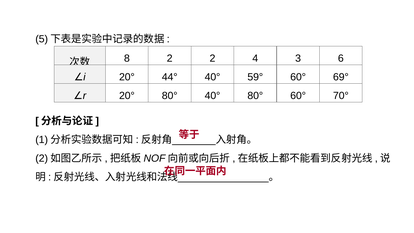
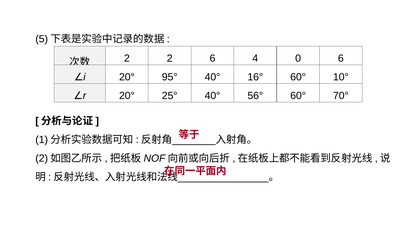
8: 8 -> 2 (127, 58)
2 2: 2 -> 6 (212, 58)
3: 3 -> 0 (298, 58)
44°: 44° -> 95° (170, 77)
59°: 59° -> 16° (255, 77)
69°: 69° -> 10° (341, 77)
20° 80°: 80° -> 25° (170, 96)
40° 80°: 80° -> 56° (255, 96)
